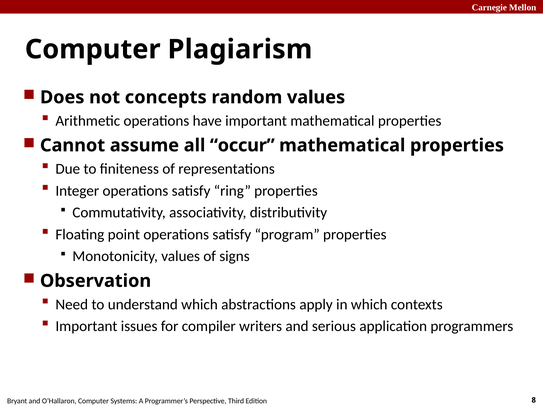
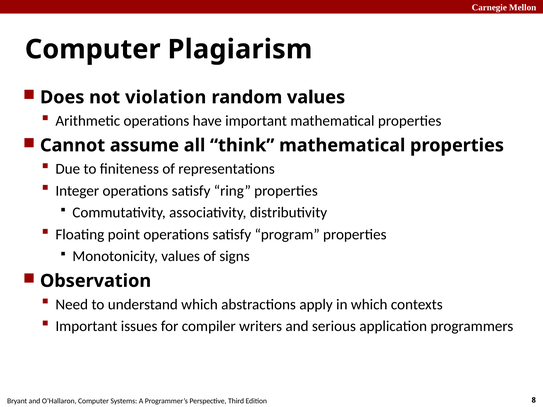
concepts: concepts -> violation (166, 97)
occur: occur -> think (242, 145)
